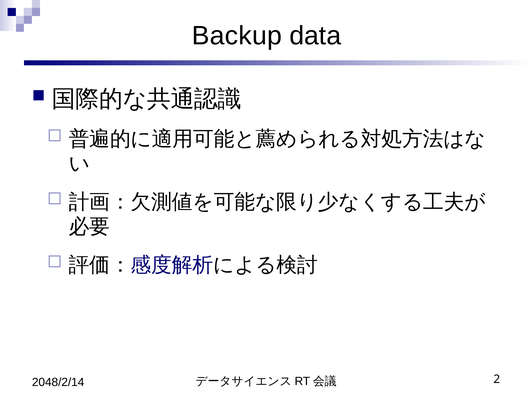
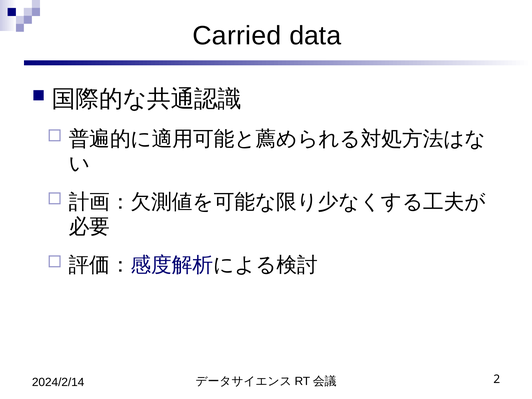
Backup: Backup -> Carried (237, 36)
2048/2/14: 2048/2/14 -> 2024/2/14 (58, 382)
